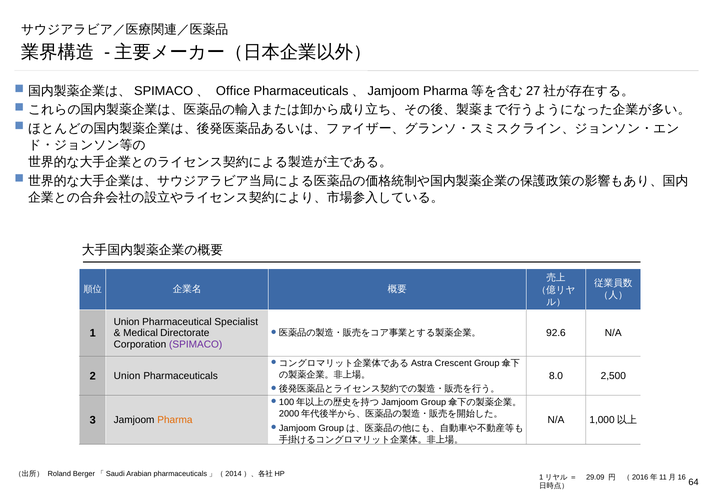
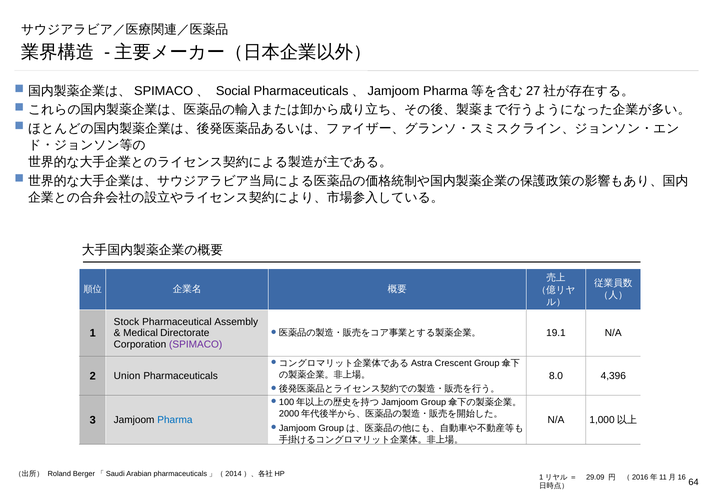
Office: Office -> Social (233, 91)
Union: Union -> Stock (126, 322)
Specialist: Specialist -> Assembly (236, 322)
92.6: 92.6 -> 19.1 (556, 333)
2,500: 2,500 -> 4,396 (613, 376)
Pharma colour: orange -> blue (175, 421)
